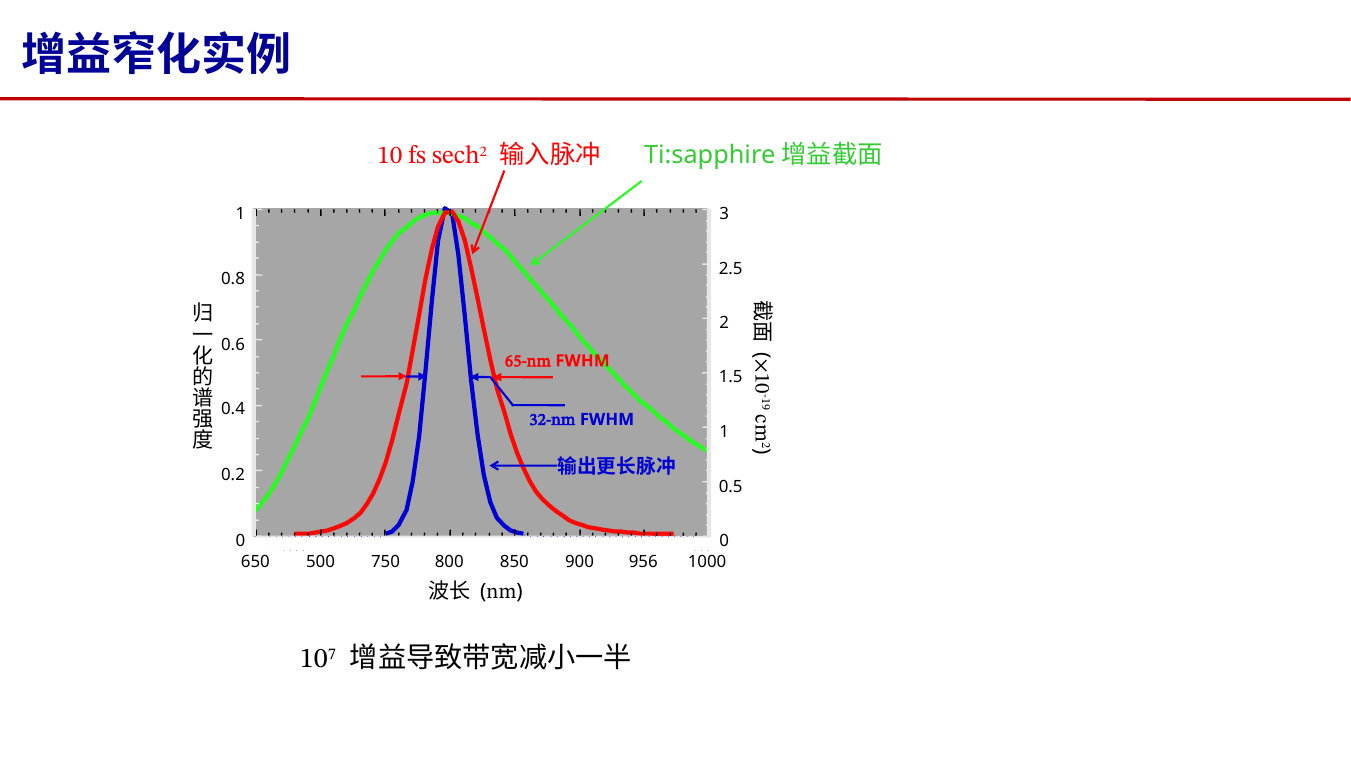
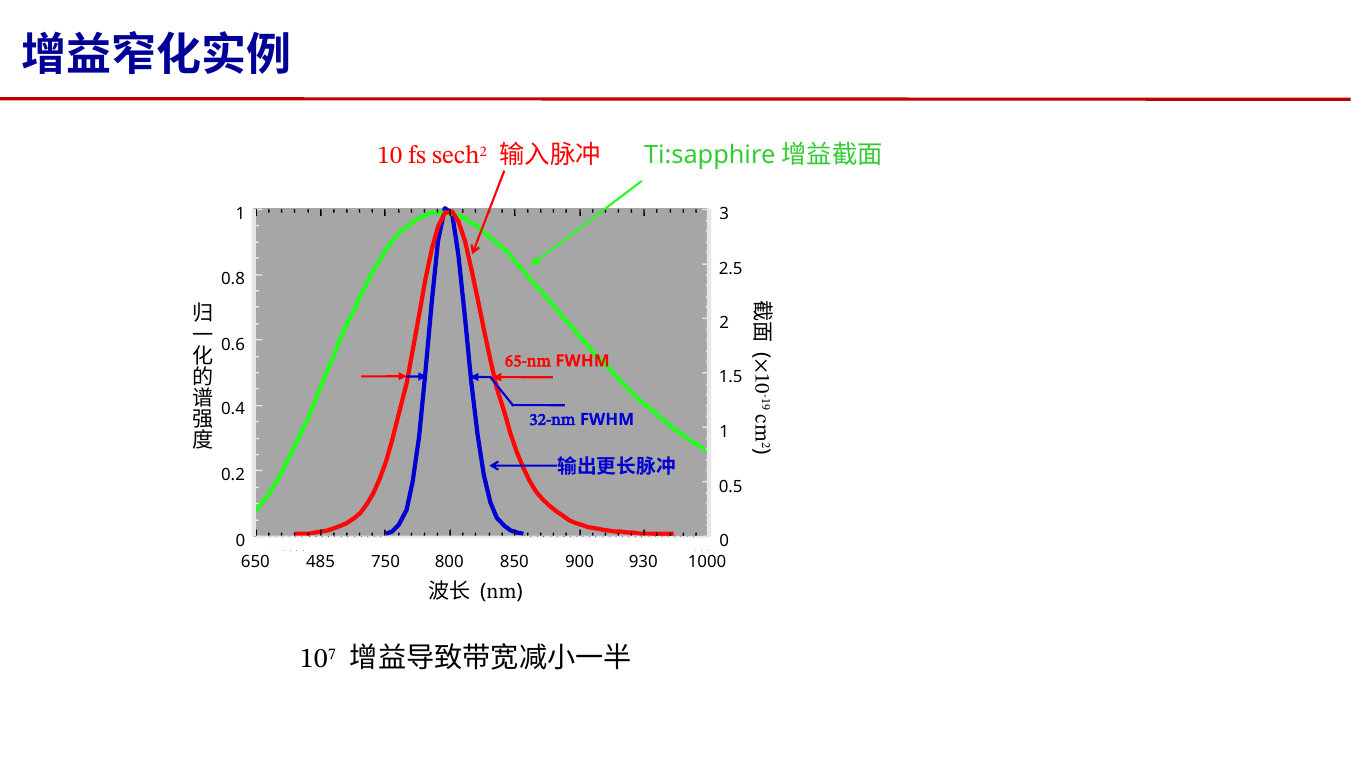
500: 500 -> 485 (321, 562)
956: 956 -> 930 (643, 562)
